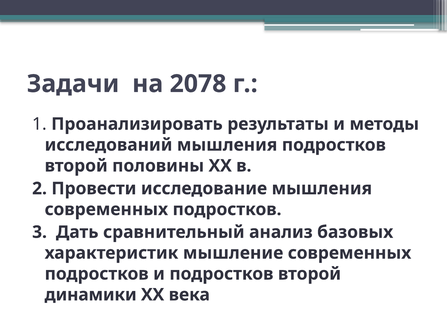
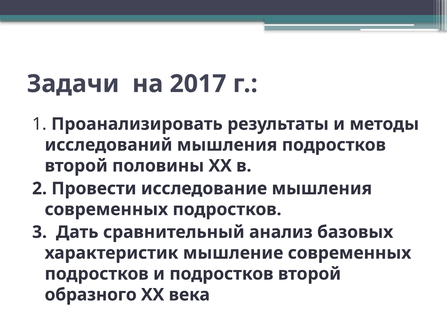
2078: 2078 -> 2017 (198, 84)
динамики: динамики -> образного (91, 294)
